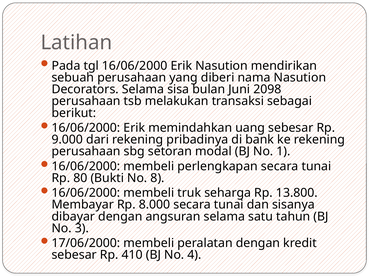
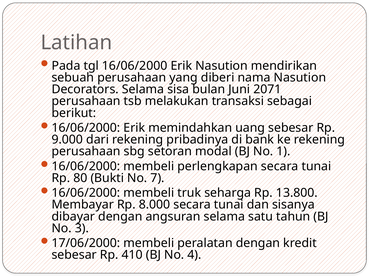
2098: 2098 -> 2071 (267, 89)
8: 8 -> 7 (157, 178)
